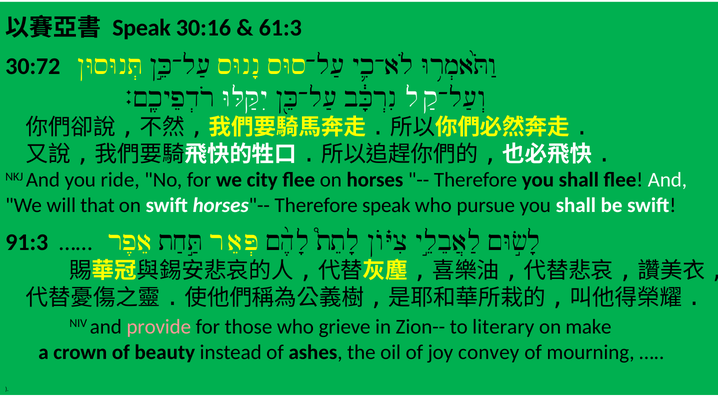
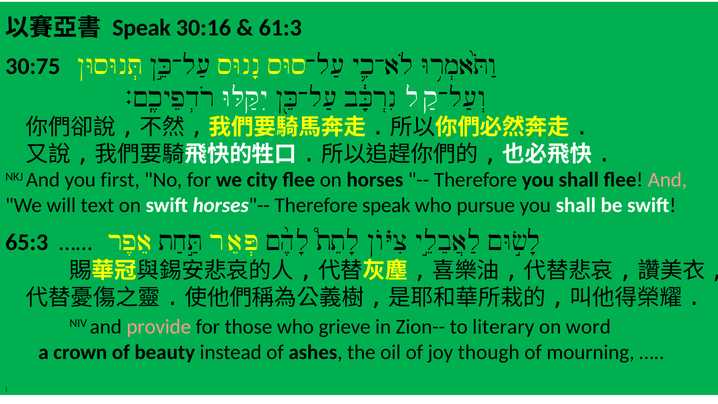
30:72: 30:72 -> 30:75 (33, 67)
ride: ride -> first (120, 180)
And colour: white -> pink (667, 180)
that: that -> text (97, 205)
91:3: 91:3 -> 65:3 (27, 243)
make: make -> word (588, 327)
convey: convey -> though (489, 352)
